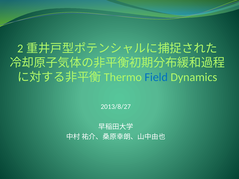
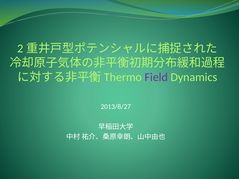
Field colour: blue -> purple (156, 77)
